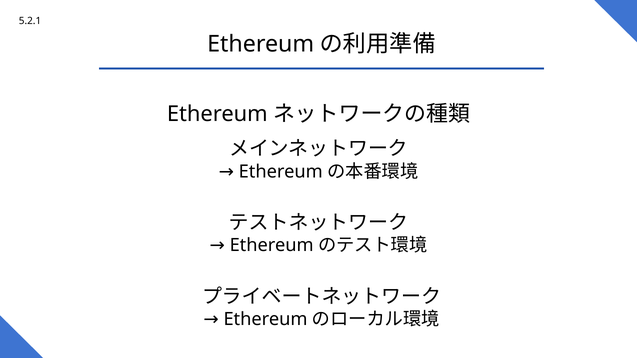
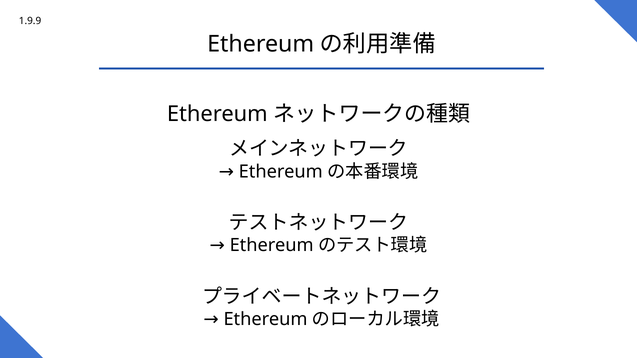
5.2.1: 5.2.1 -> 1.9.9 (30, 21)
